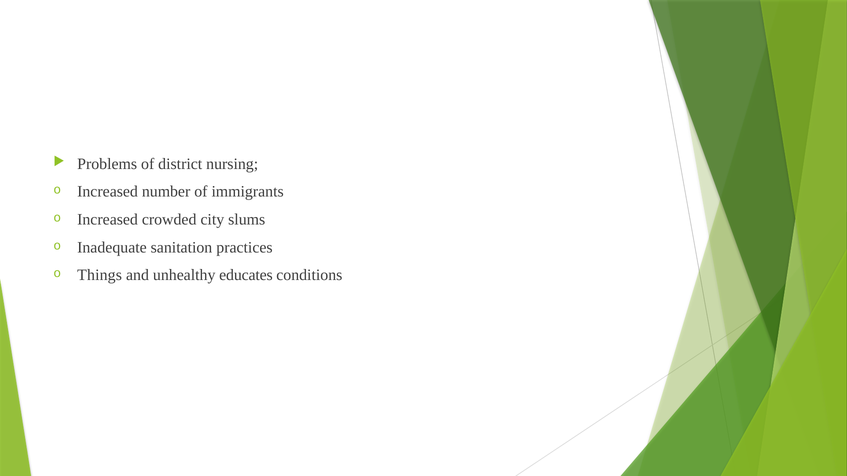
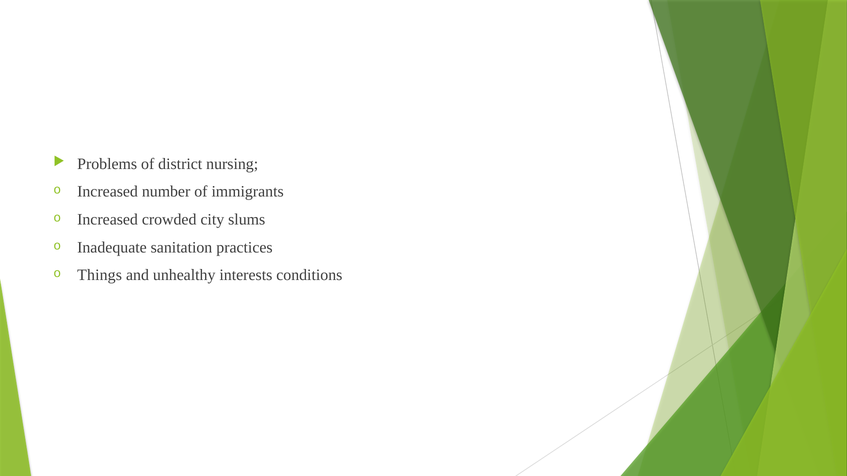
educates: educates -> interests (246, 275)
